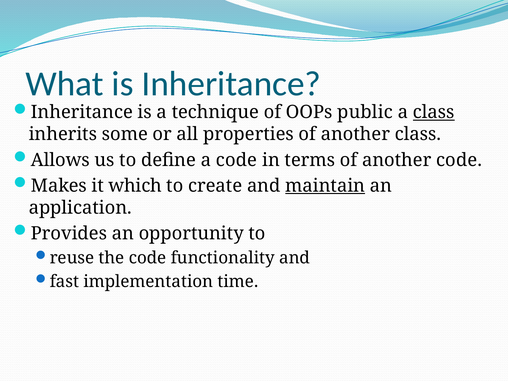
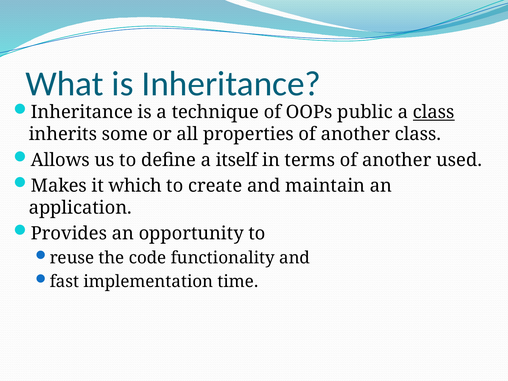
a code: code -> itself (237, 160)
another code: code -> used (459, 160)
maintain underline: present -> none (325, 186)
